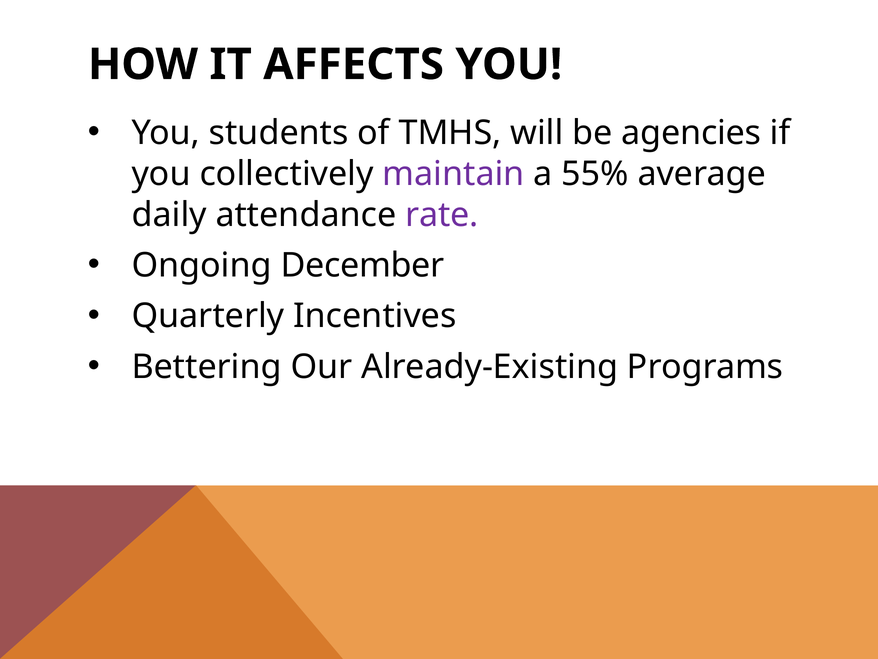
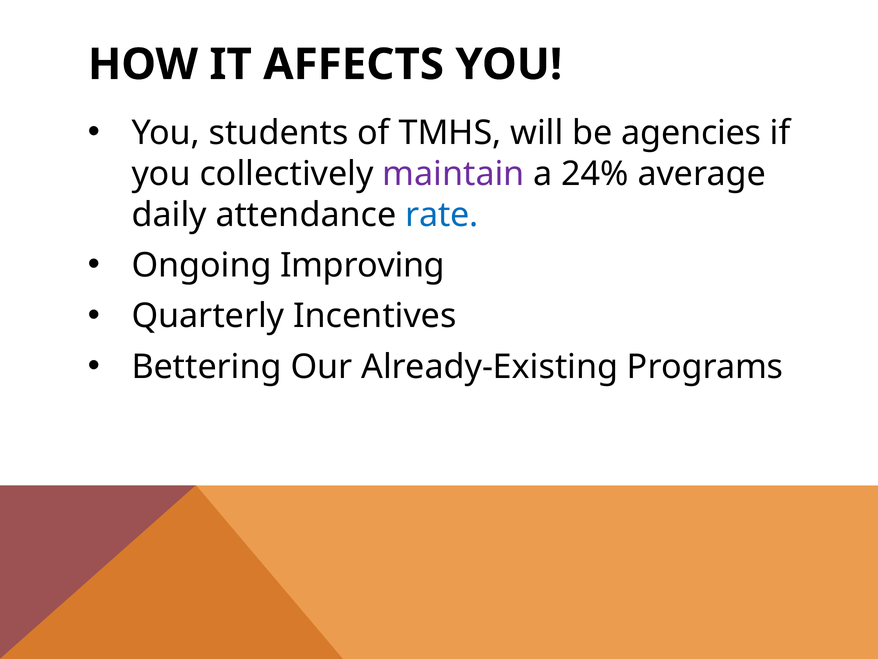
55%: 55% -> 24% (595, 174)
rate colour: purple -> blue (442, 215)
December: December -> Improving (362, 265)
